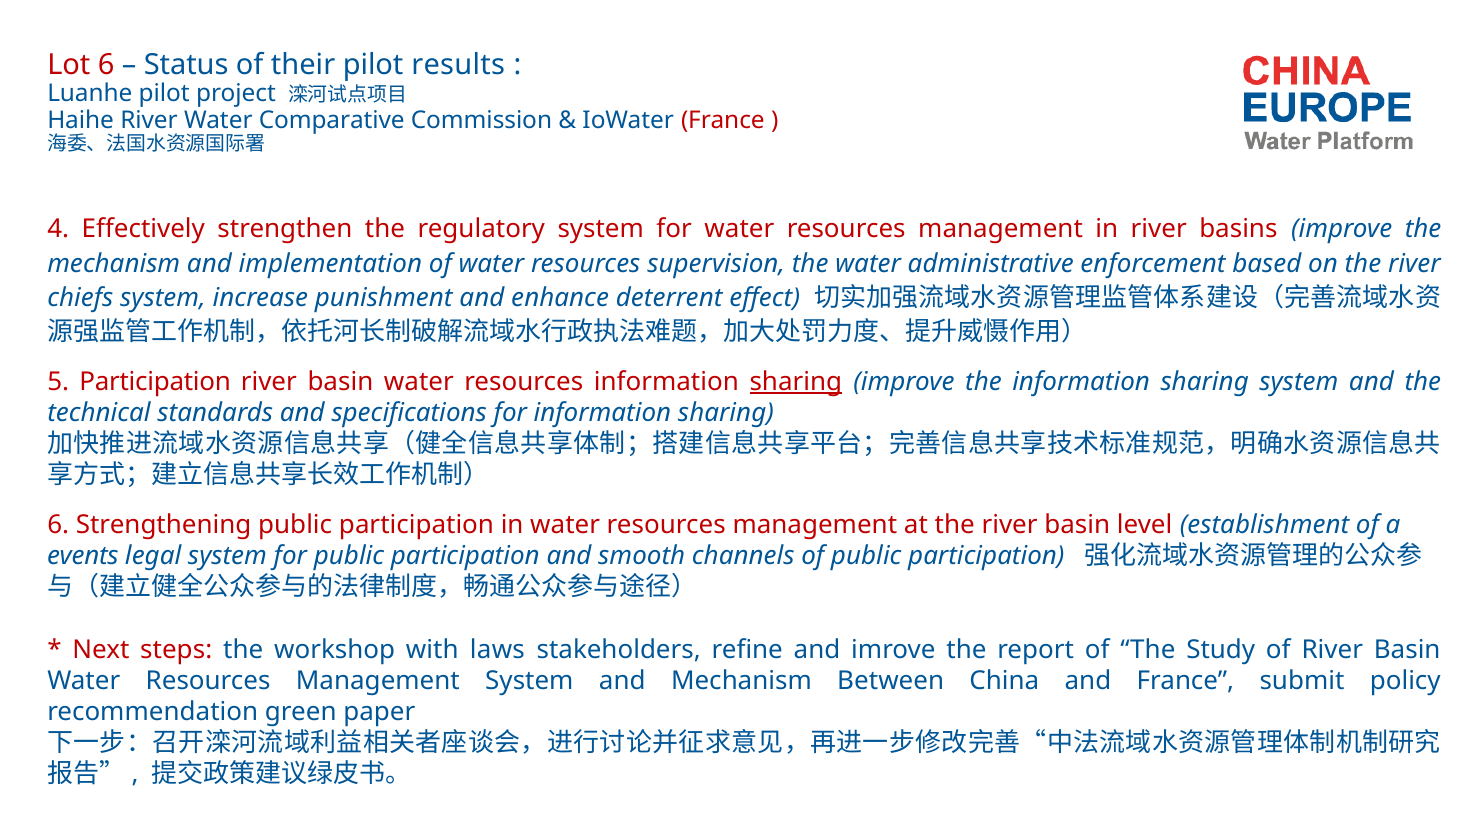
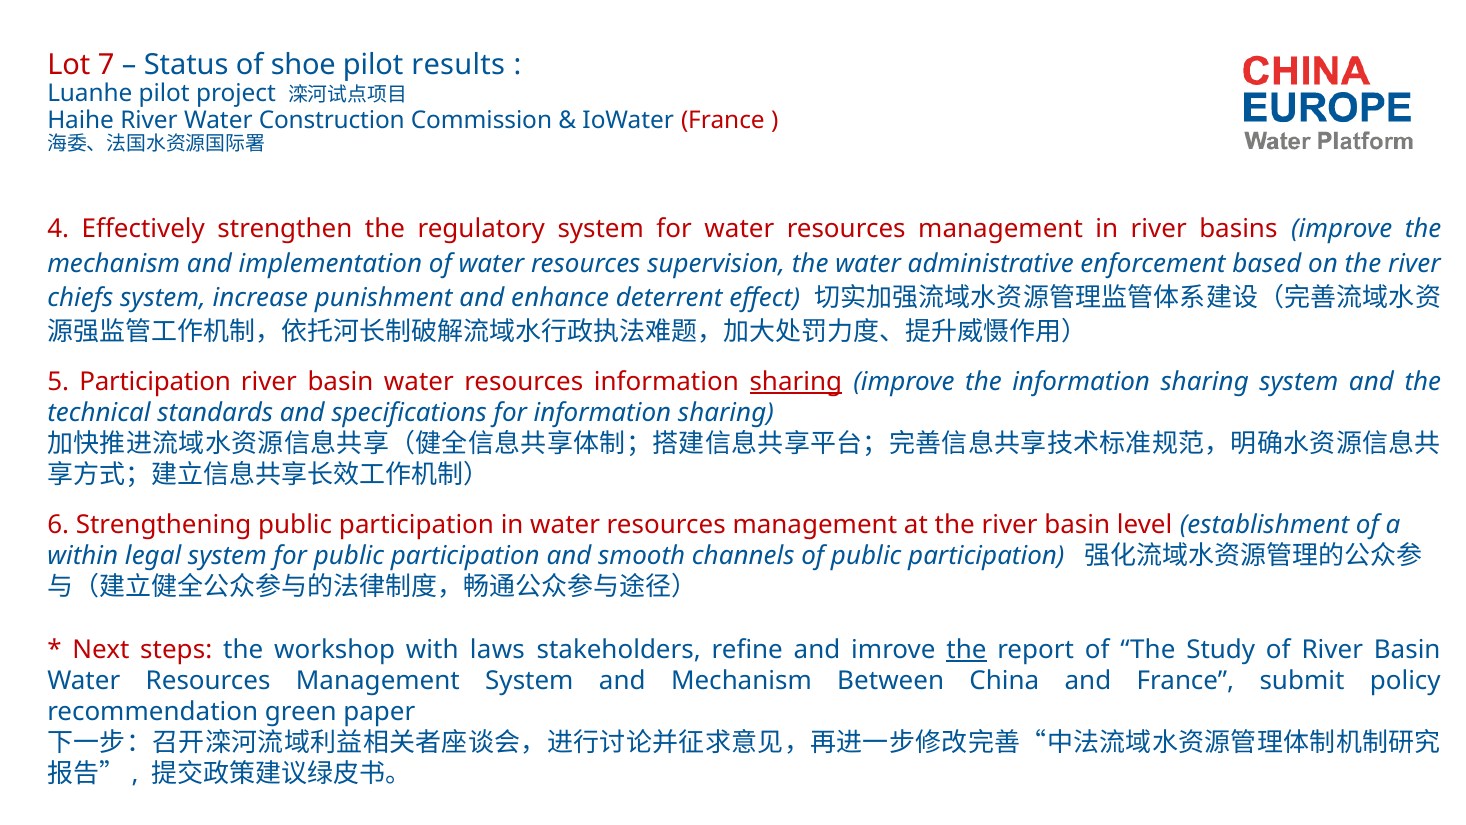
Lot 6: 6 -> 7 (106, 65)
their: their -> shoe (303, 65)
Comparative: Comparative -> Construction (332, 120)
events: events -> within (83, 556)
the underline: none -> present (967, 649)
